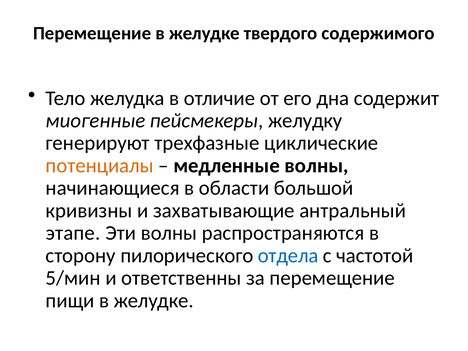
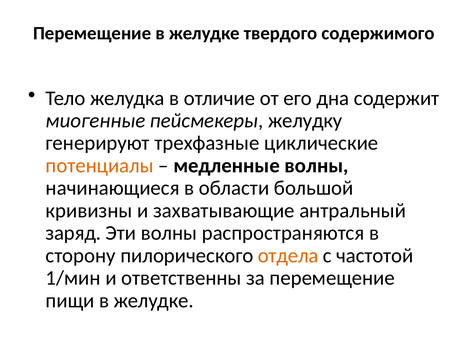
этапе: этапе -> заряд (73, 233)
отдела colour: blue -> orange (288, 256)
5/мин: 5/мин -> 1/мин (73, 278)
